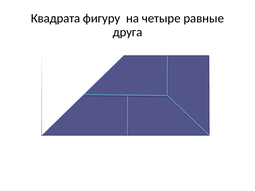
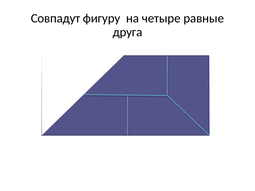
Квадрата: Квадрата -> Совпадут (56, 18)
